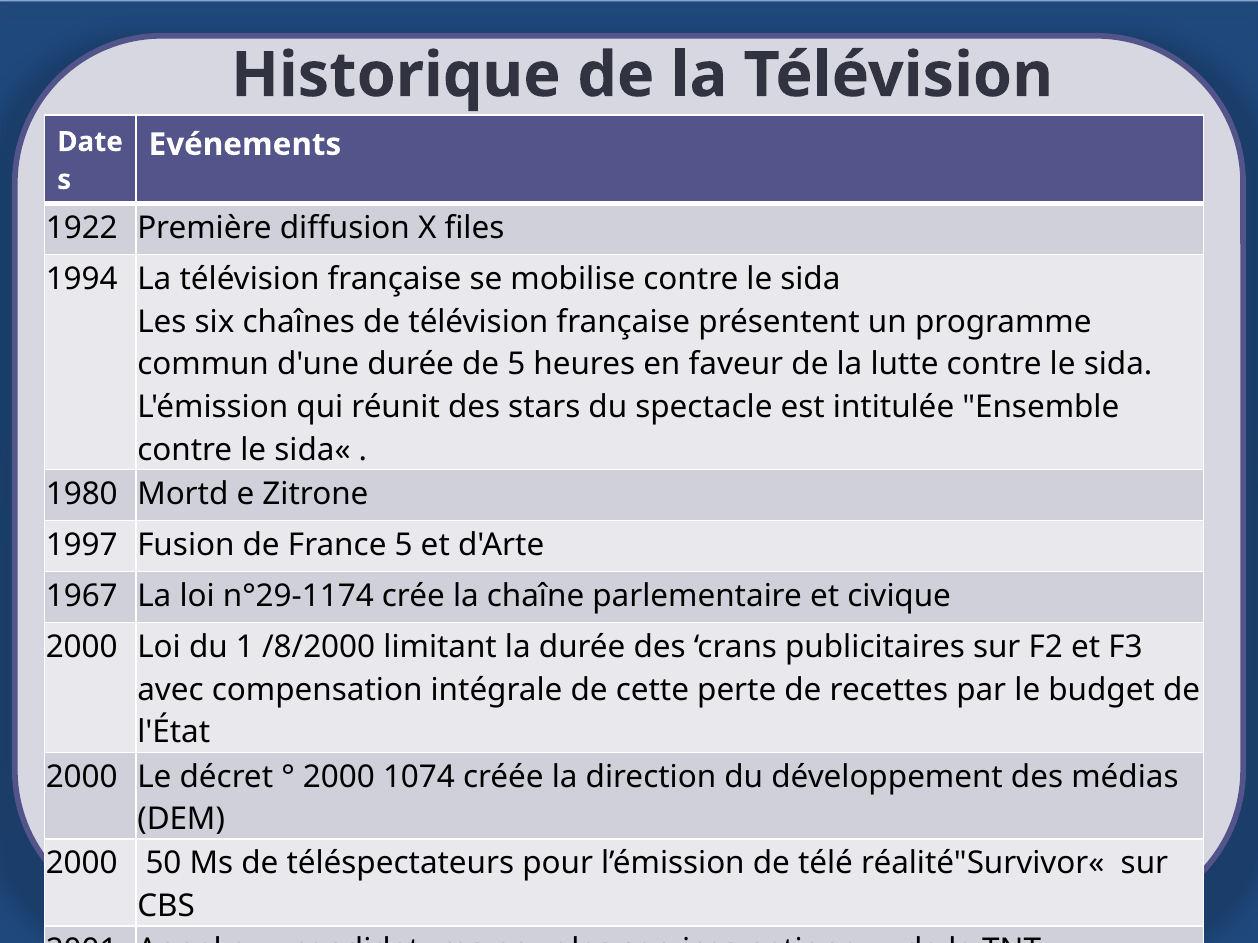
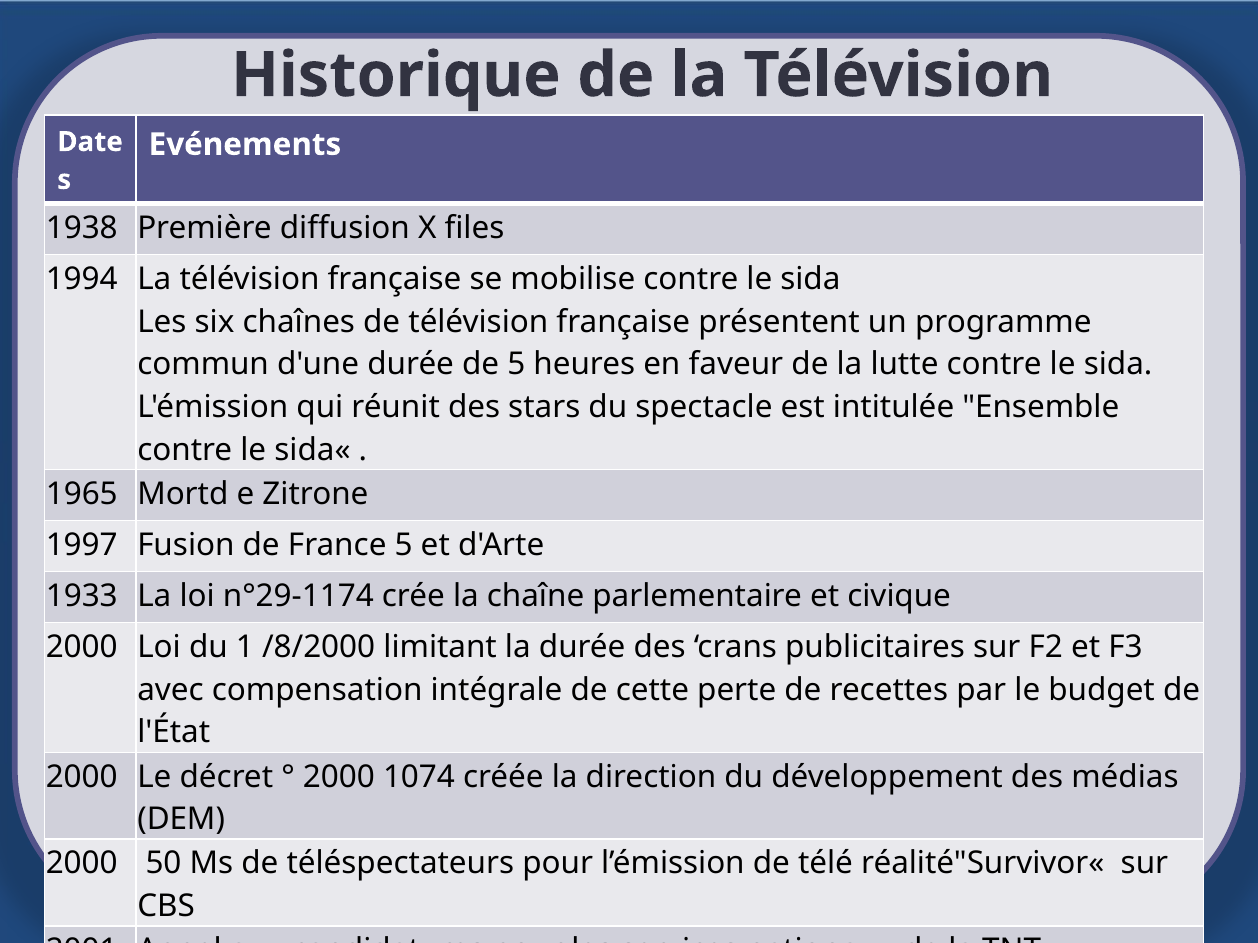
1922: 1922 -> 1938 (82, 228)
1980: 1980 -> 1965 (82, 494)
1967: 1967 -> 1933 (82, 596)
